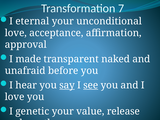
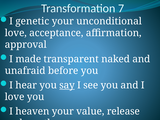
eternal: eternal -> genetic (32, 21)
see underline: present -> none (91, 85)
genetic: genetic -> heaven (32, 111)
